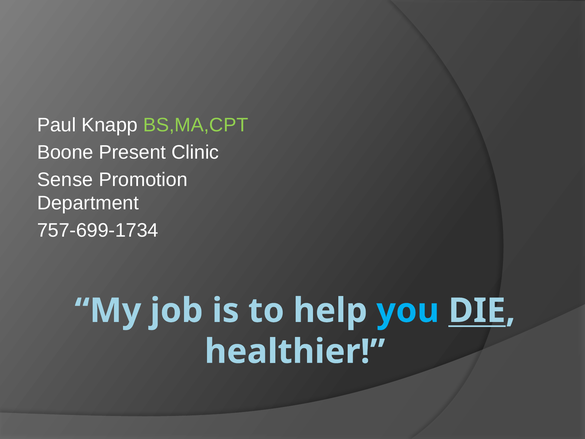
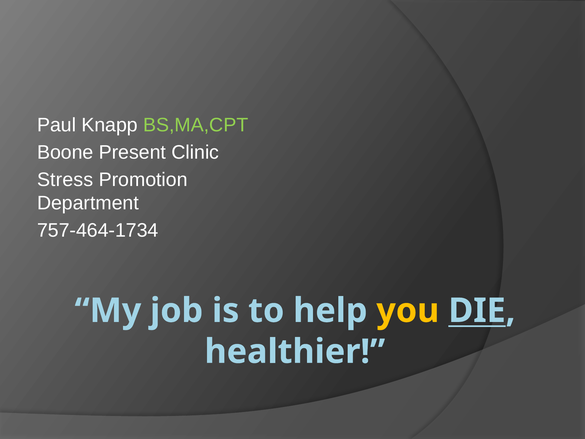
Sense: Sense -> Stress (65, 180)
757-699-1734: 757-699-1734 -> 757-464-1734 (98, 230)
you colour: light blue -> yellow (408, 310)
